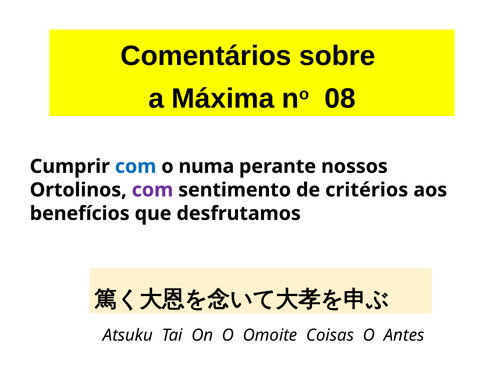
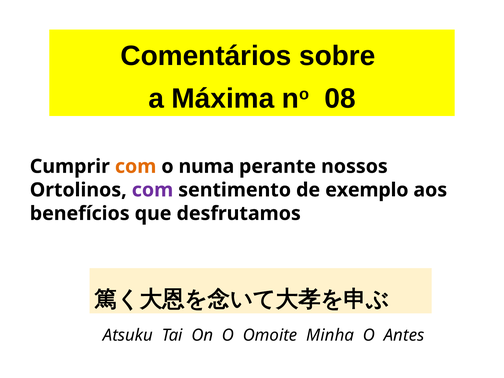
com colour: blue -> orange (136, 166)
critérios: critérios -> exemplo (367, 190)
Coisas: Coisas -> Minha (330, 335)
